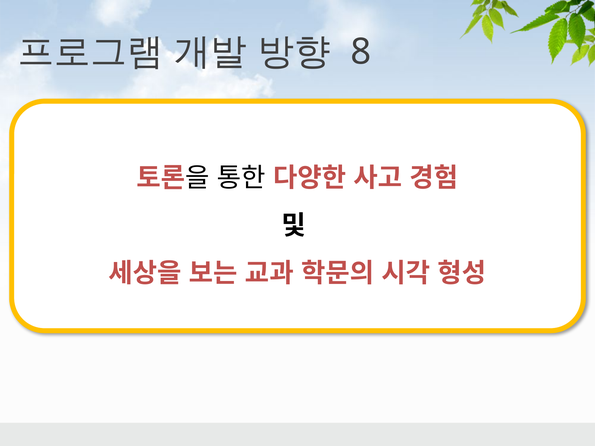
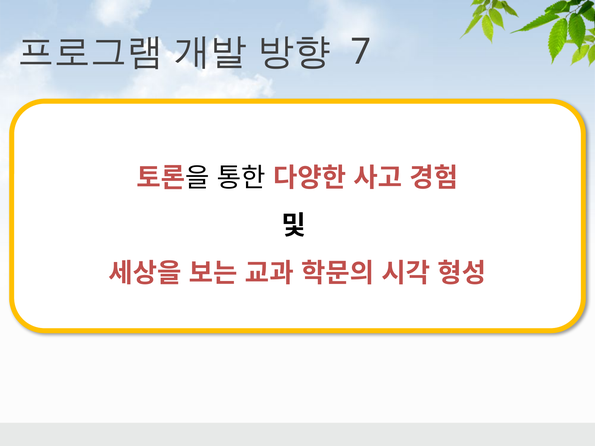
8: 8 -> 7 (361, 52)
